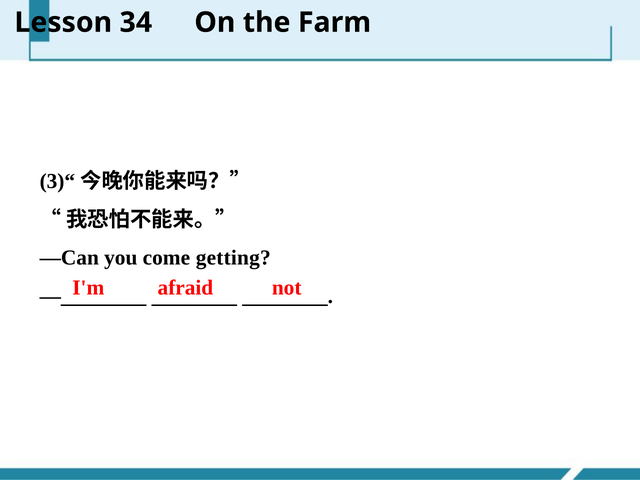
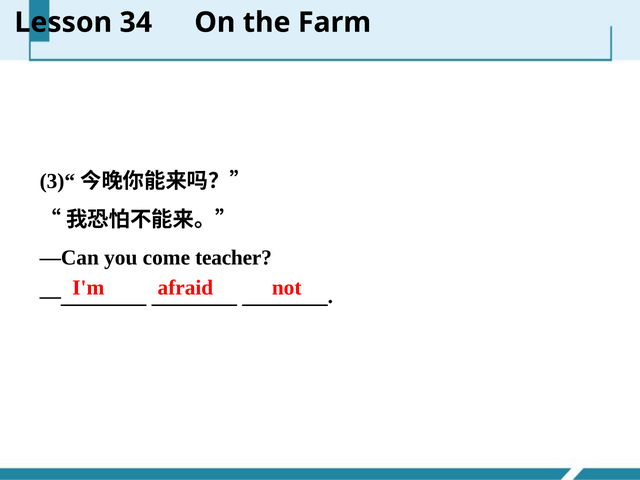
getting: getting -> teacher (233, 258)
